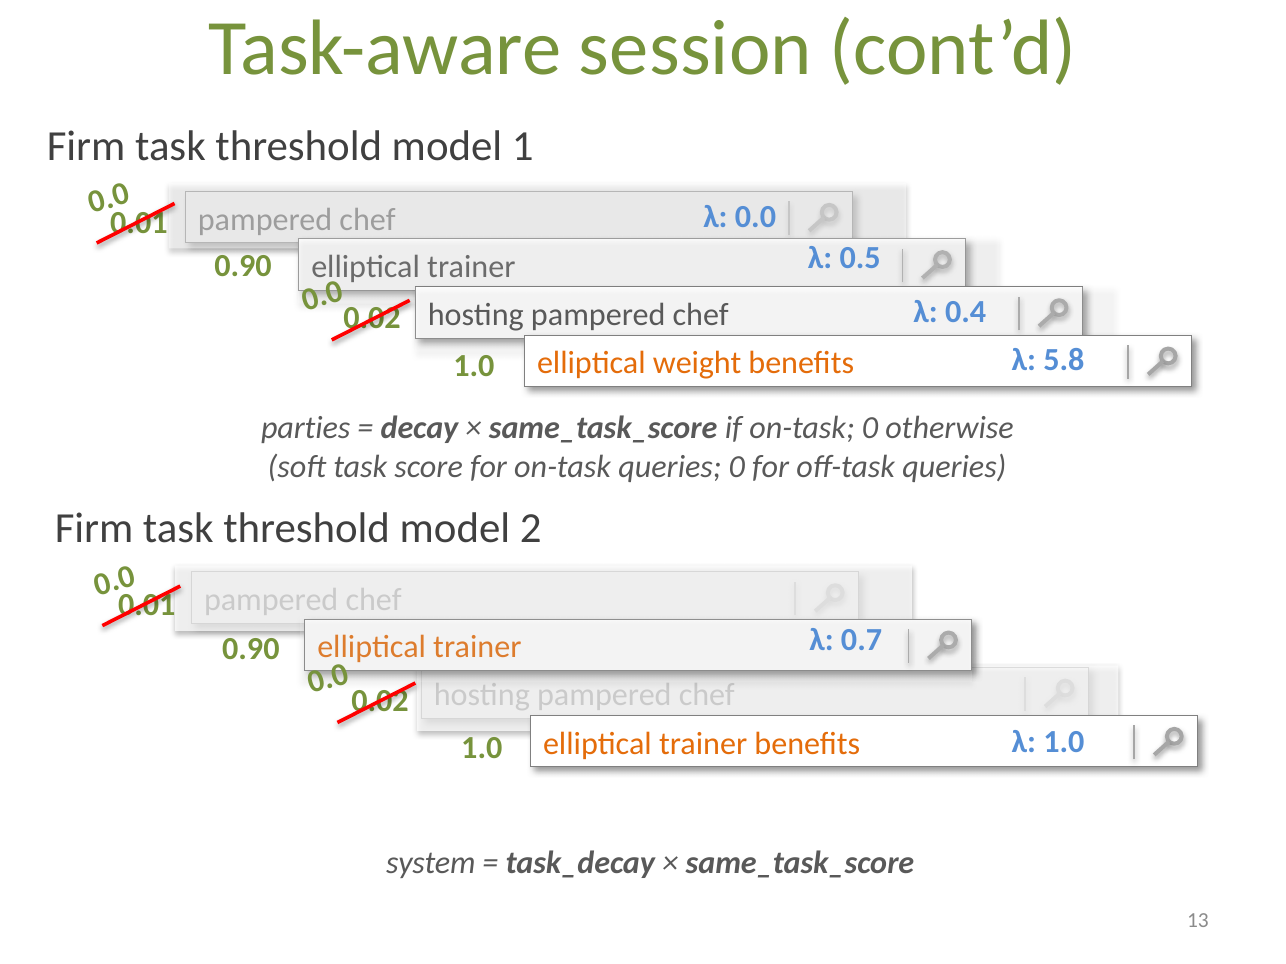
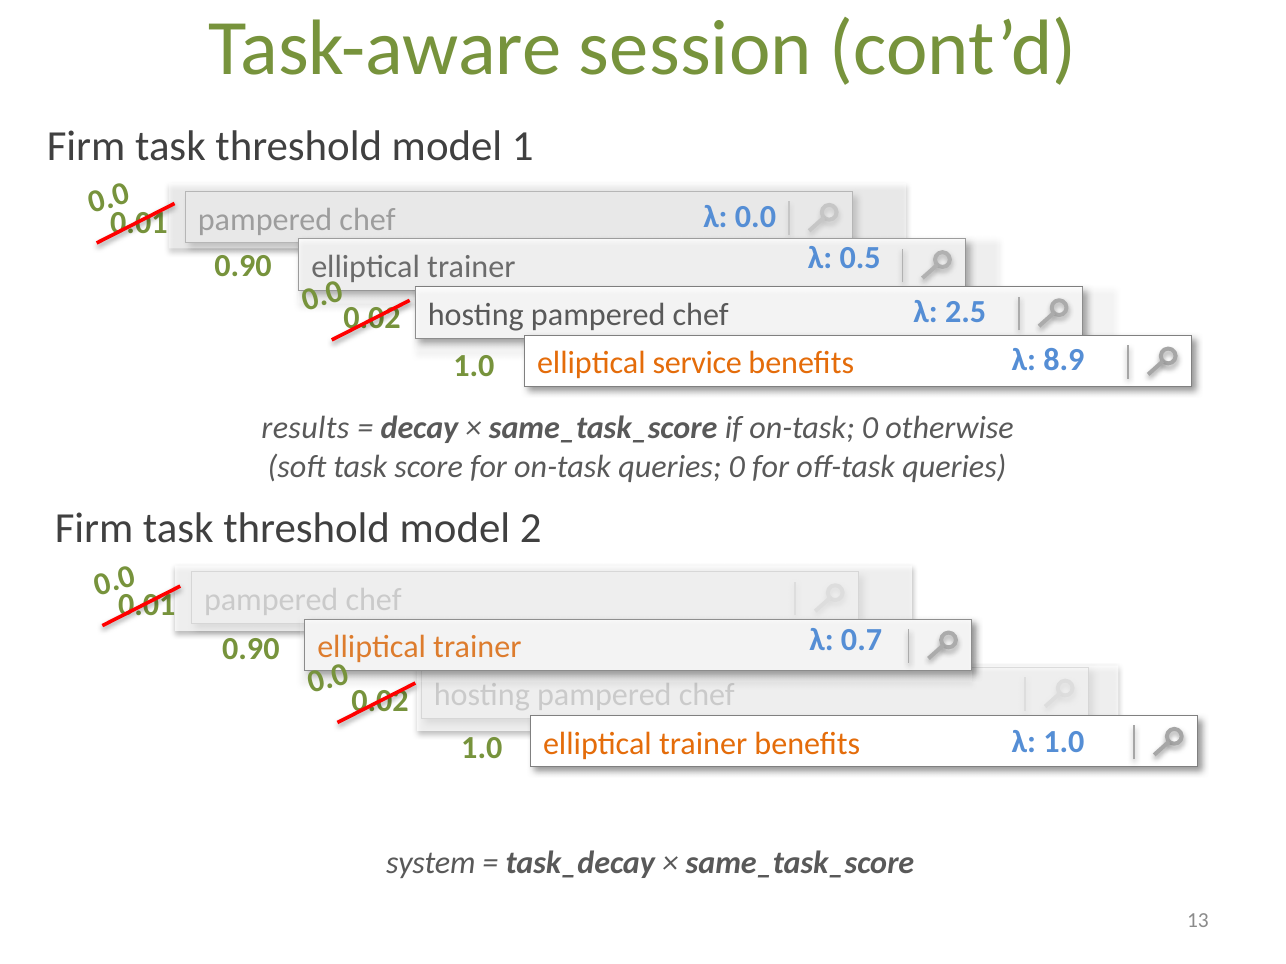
0.4: 0.4 -> 2.5 (966, 312)
5.8: 5.8 -> 8.9 (1064, 360)
weight: weight -> service (697, 363)
parties: parties -> results (305, 428)
